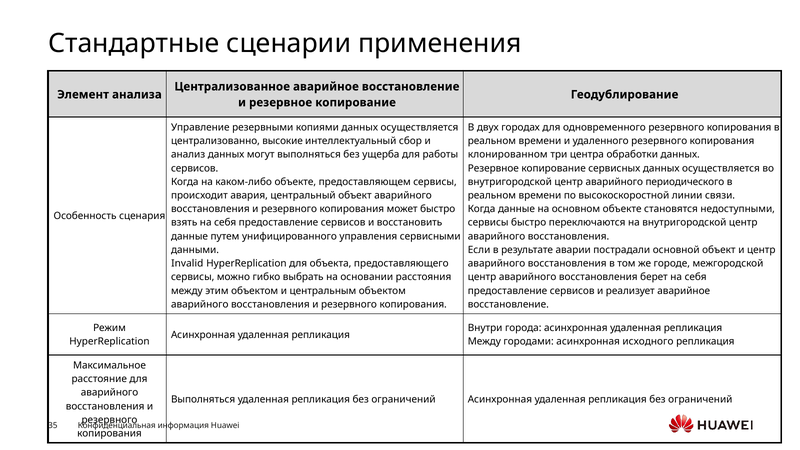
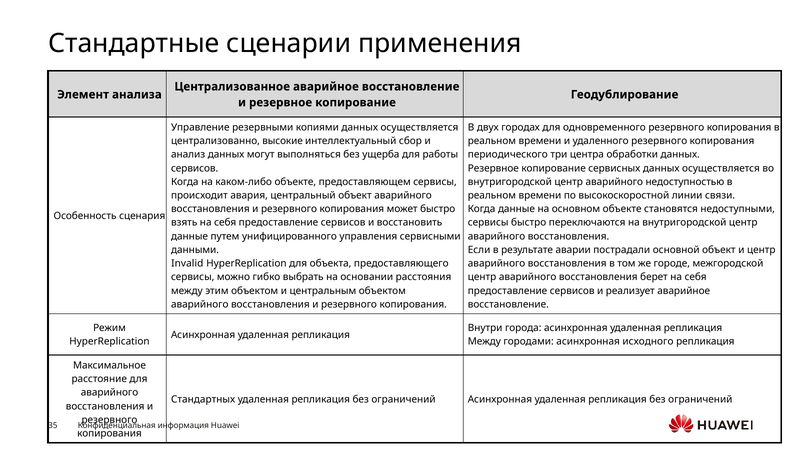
клонированном: клонированном -> периодического (508, 155)
периодического: периодического -> недоступностью (685, 182)
Выполняться: Выполняться -> Стандартных (203, 399)
